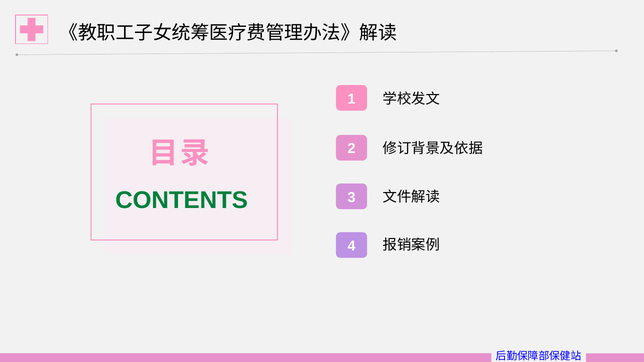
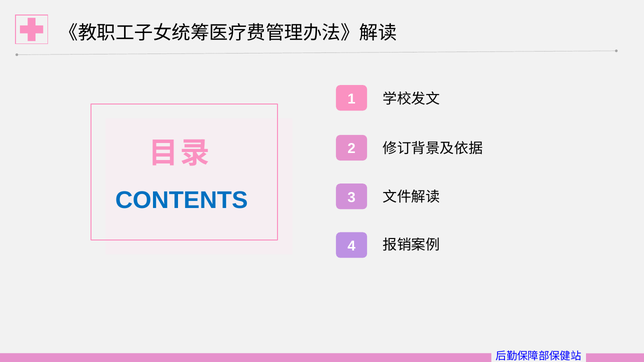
CONTENTS colour: green -> blue (182, 201)
